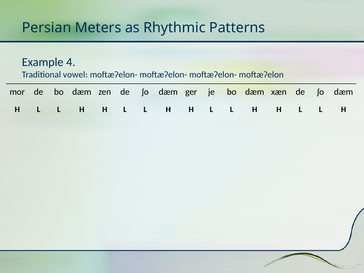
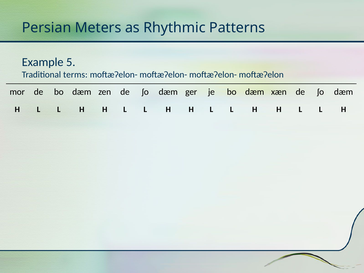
4: 4 -> 5 (71, 62)
vowel: vowel -> terms (75, 75)
